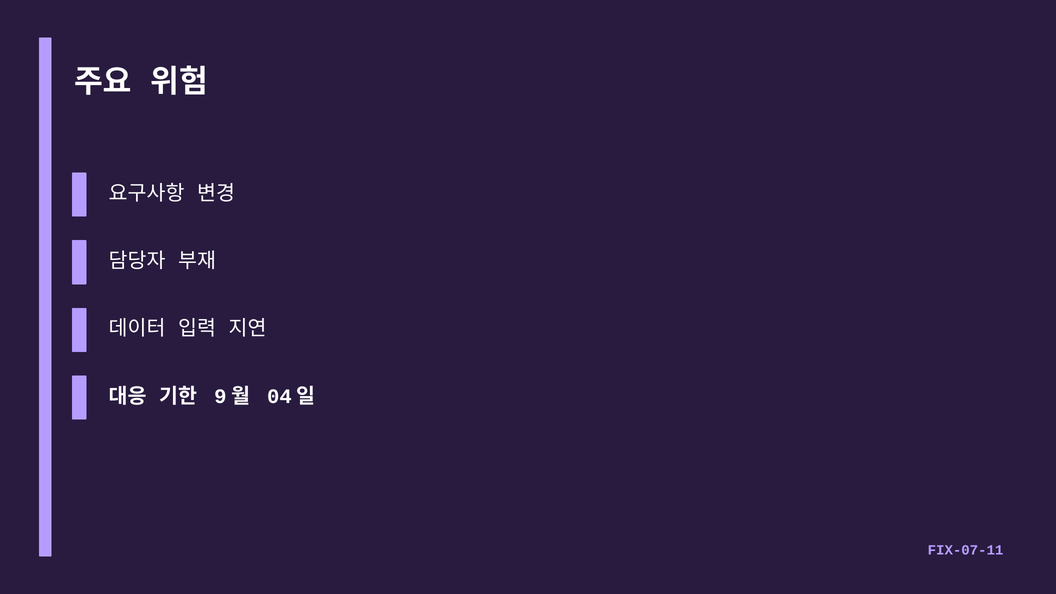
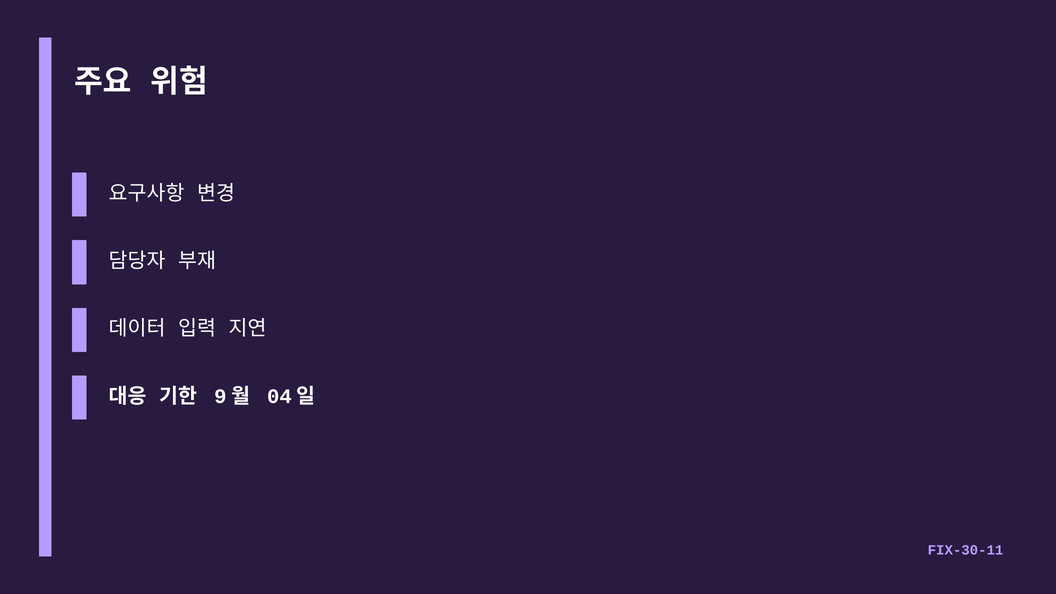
FIX-07-11: FIX-07-11 -> FIX-30-11 (966, 550)
